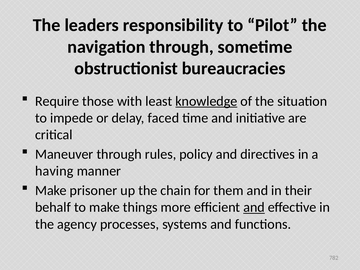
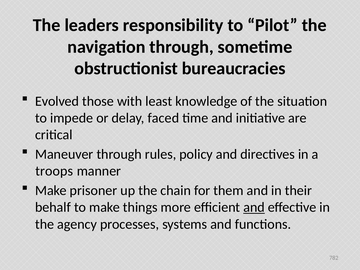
Require: Require -> Evolved (57, 101)
knowledge underline: present -> none (206, 101)
having: having -> troops (54, 171)
